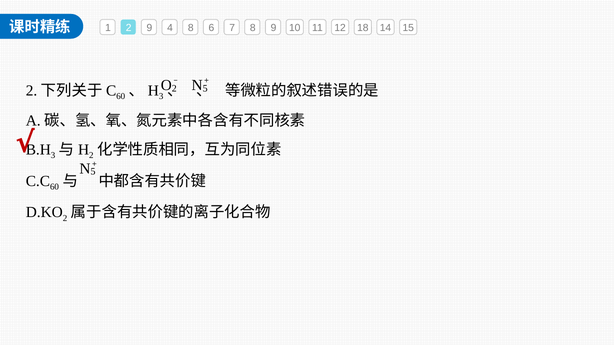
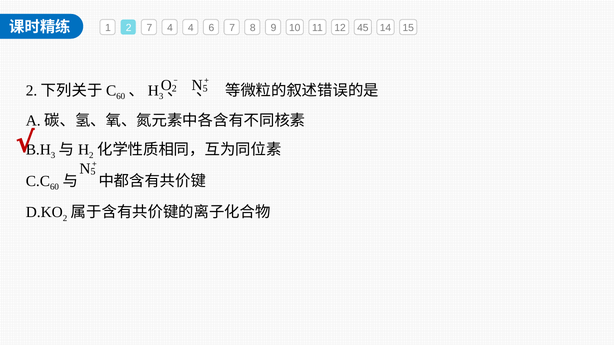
2 9: 9 -> 7 (149, 28)
4 8: 8 -> 4 (191, 28)
18: 18 -> 45 (363, 28)
